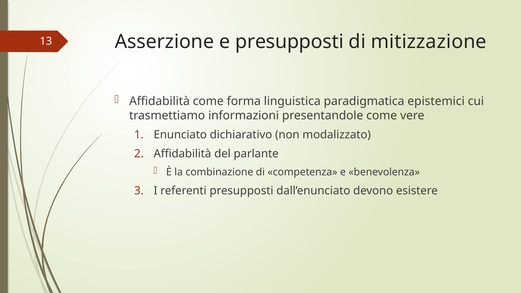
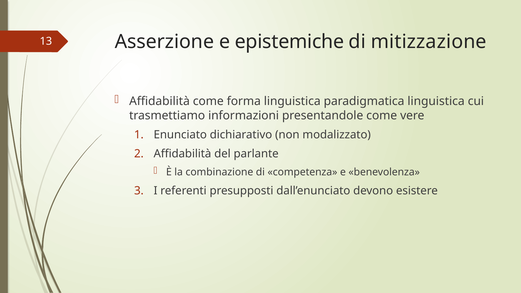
e presupposti: presupposti -> epistemiche (289, 42)
paradigmatica epistemici: epistemici -> linguistica (436, 101)
